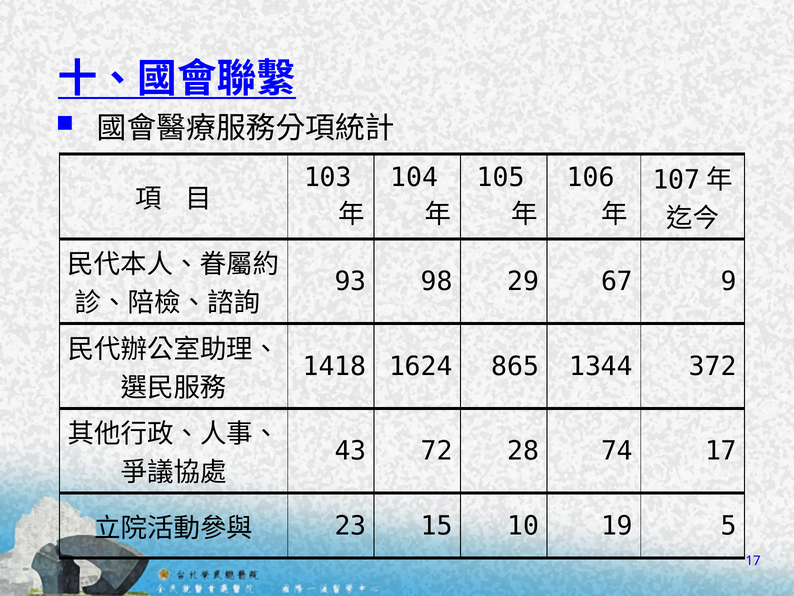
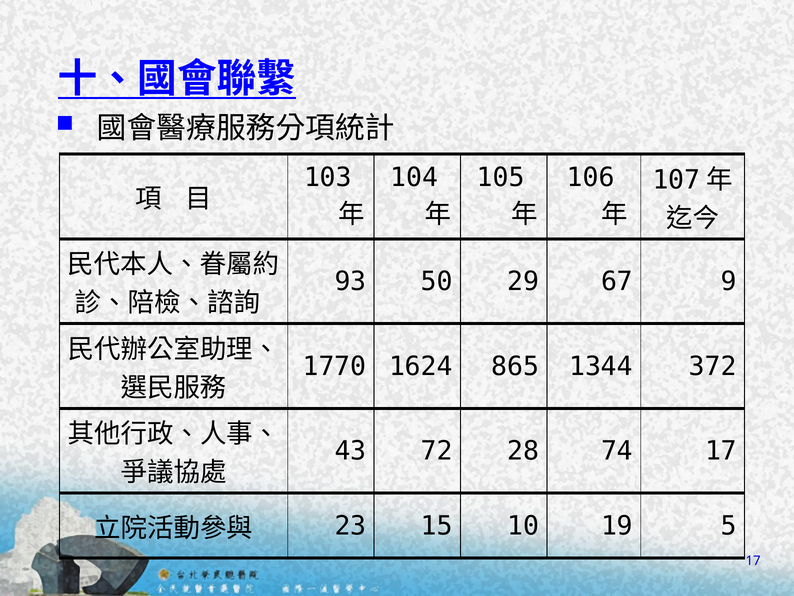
98: 98 -> 50 (437, 281)
1418: 1418 -> 1770 (334, 366)
